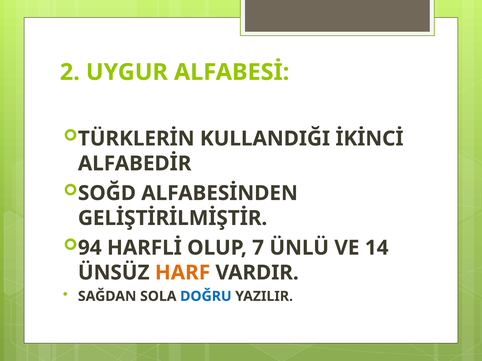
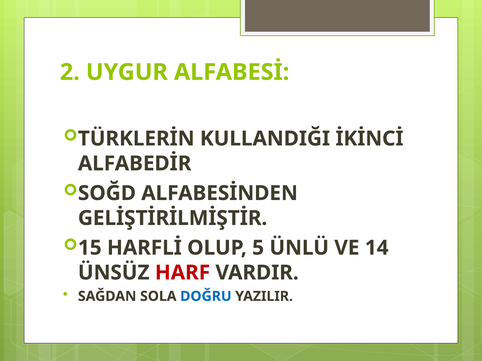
94: 94 -> 15 (90, 248)
7: 7 -> 5 (258, 248)
HARF colour: orange -> red (183, 273)
